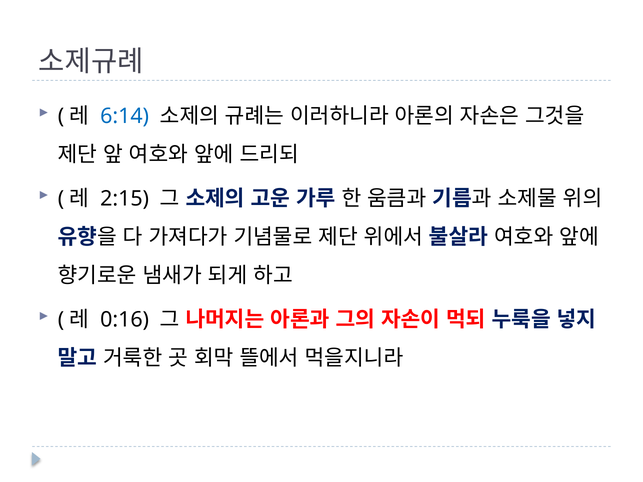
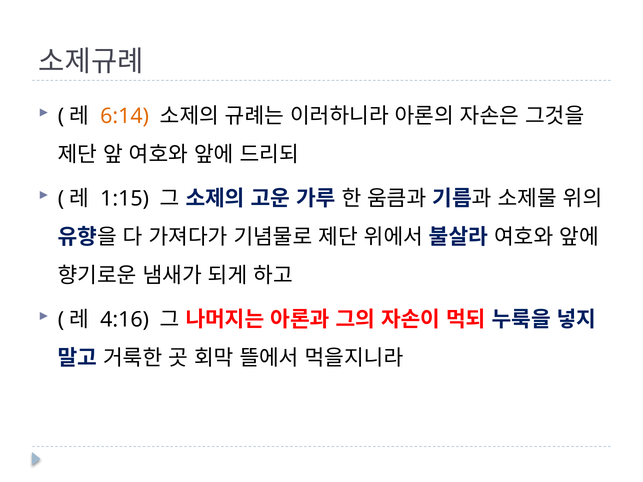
6:14 colour: blue -> orange (125, 116)
2:15: 2:15 -> 1:15 (125, 199)
0:16: 0:16 -> 4:16 (125, 320)
